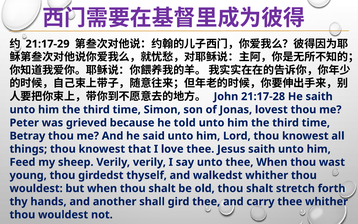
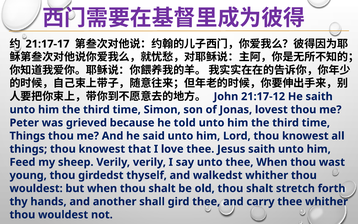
21:17-29: 21:17-29 -> 21:17-17 (48, 44)
21:17-28: 21:17-28 -> 21:17-12 (263, 96)
Betray: Betray -> Things (27, 136)
